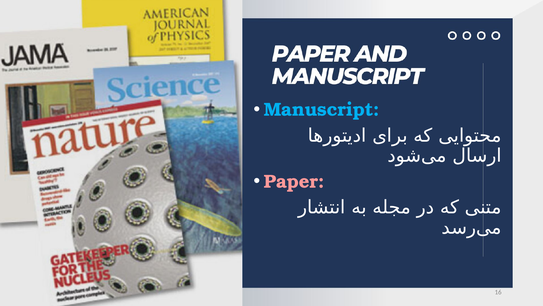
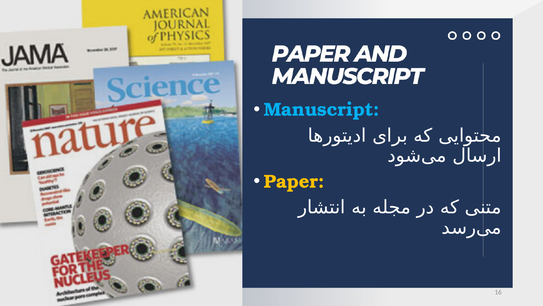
Paper colour: pink -> yellow (294, 181)
